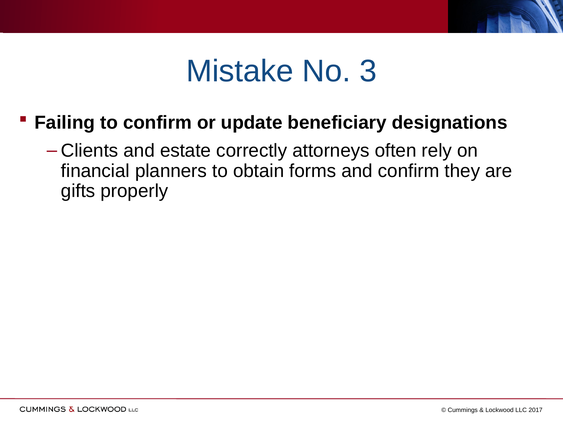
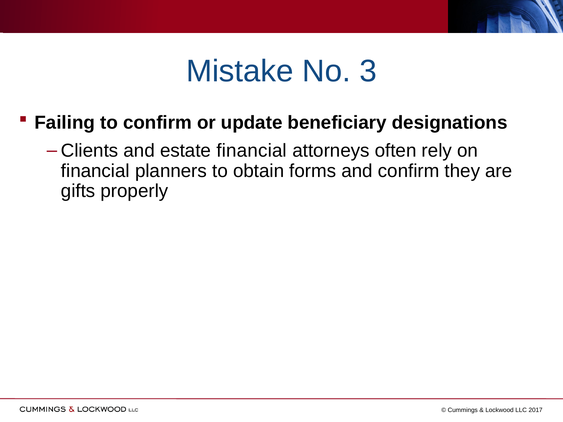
estate correctly: correctly -> financial (252, 151)
